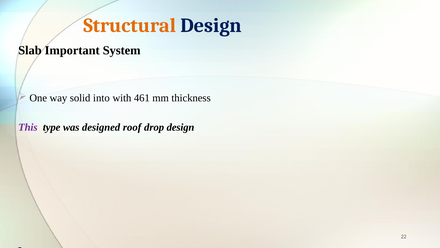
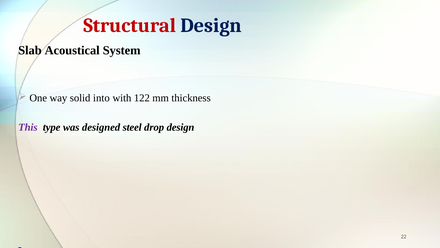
Structural colour: orange -> red (130, 25)
Important: Important -> Acoustical (72, 50)
461: 461 -> 122 (142, 98)
roof: roof -> steel (132, 127)
